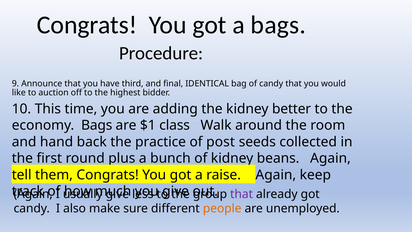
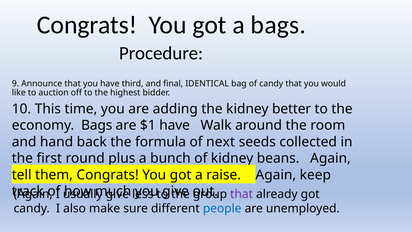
$1 class: class -> have (175, 125)
practice: practice -> formula (161, 142)
post: post -> next (221, 142)
people colour: orange -> blue (222, 208)
